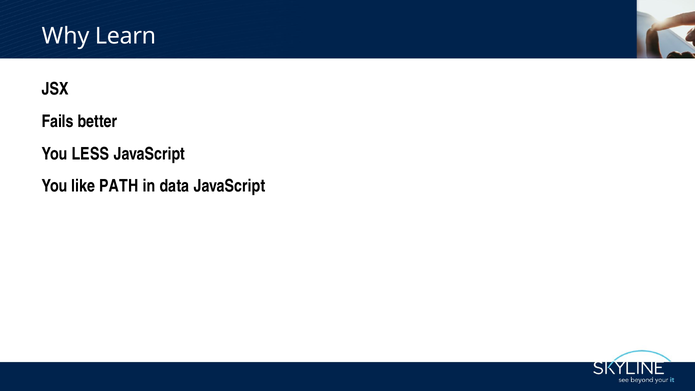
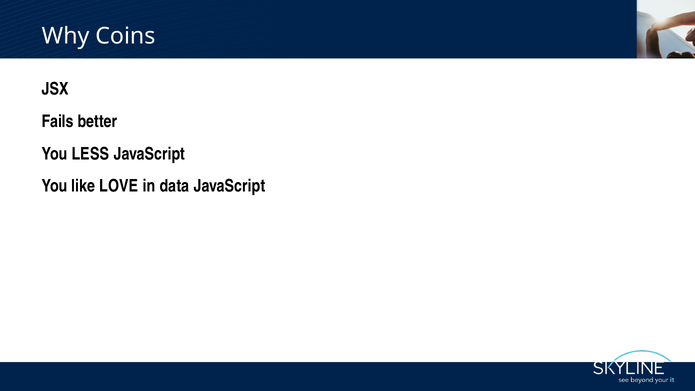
Learn: Learn -> Coins (125, 36)
PATH: PATH -> LOVE (119, 186)
